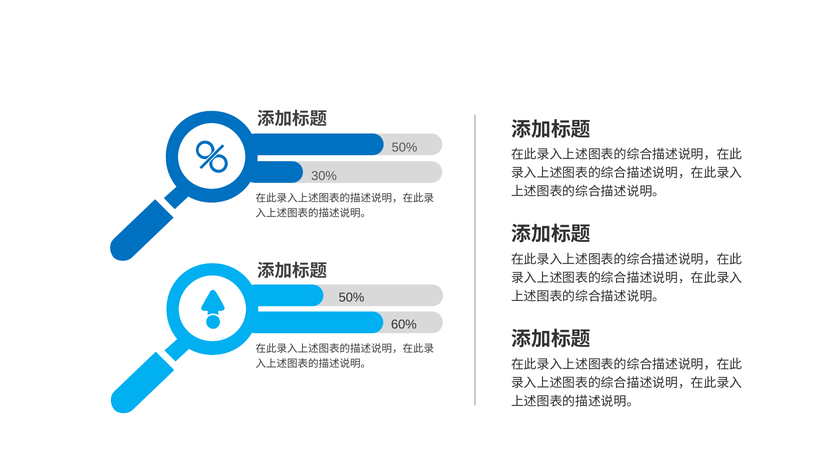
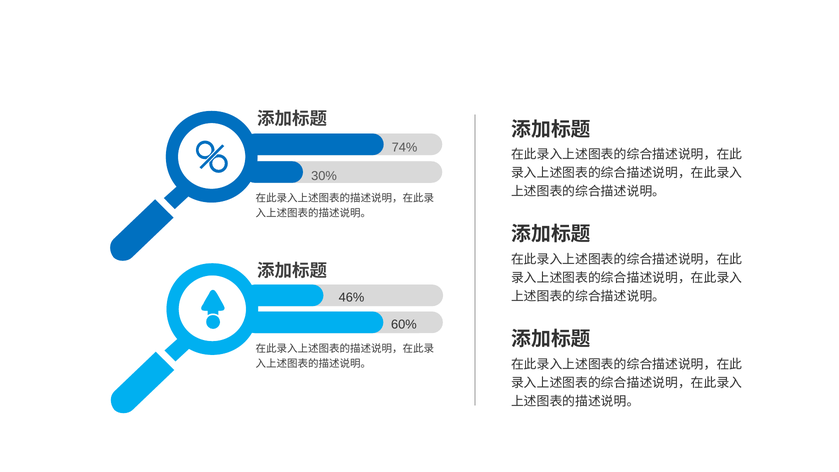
50%: 50% -> 74% (404, 148)
50%: 50% -> 46% (352, 298)
